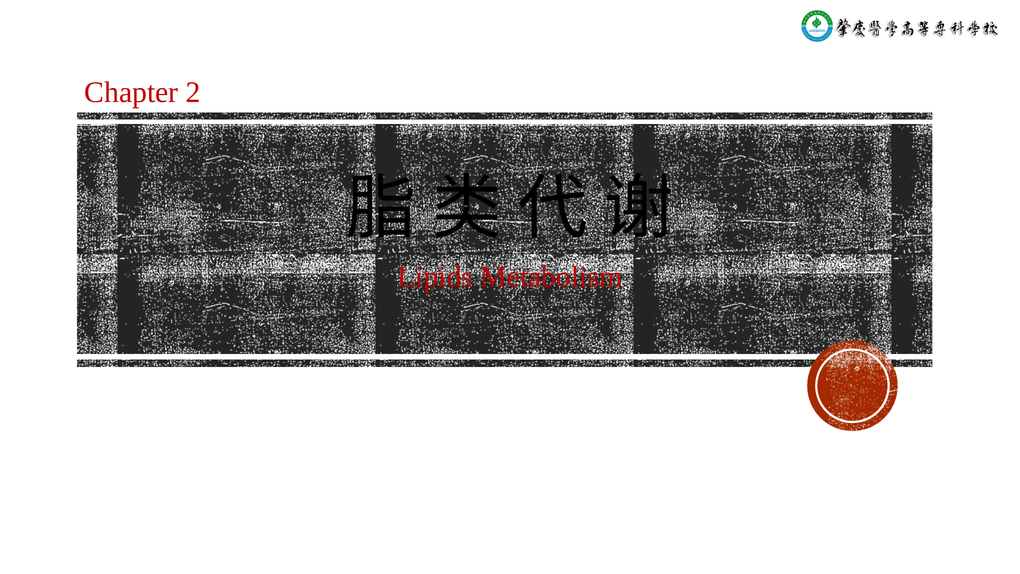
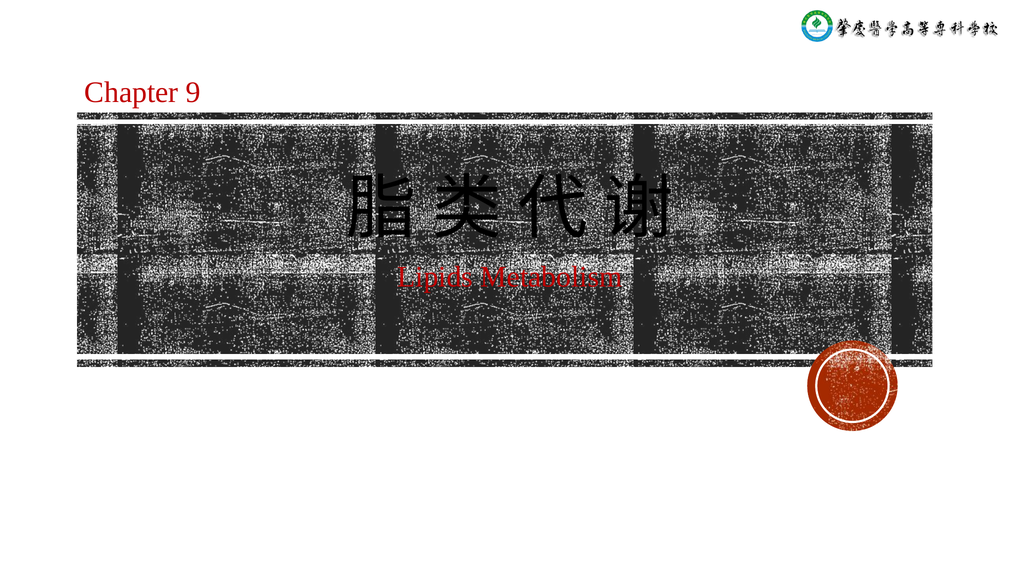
2: 2 -> 9 (193, 92)
